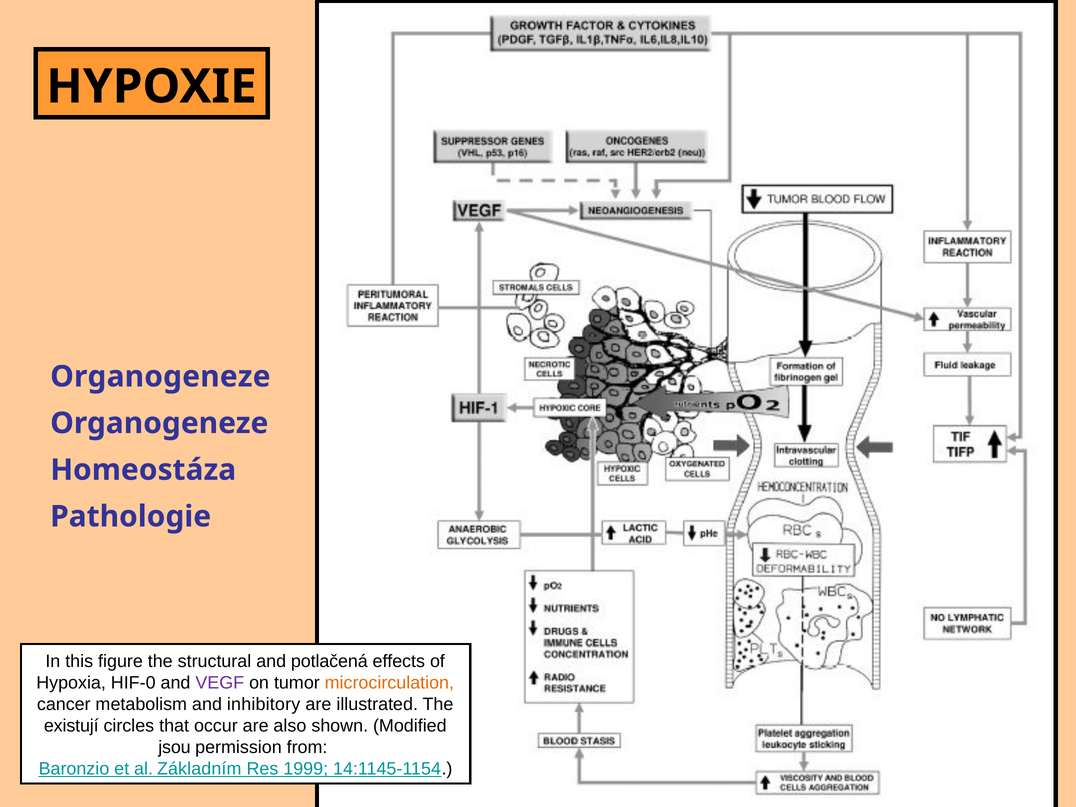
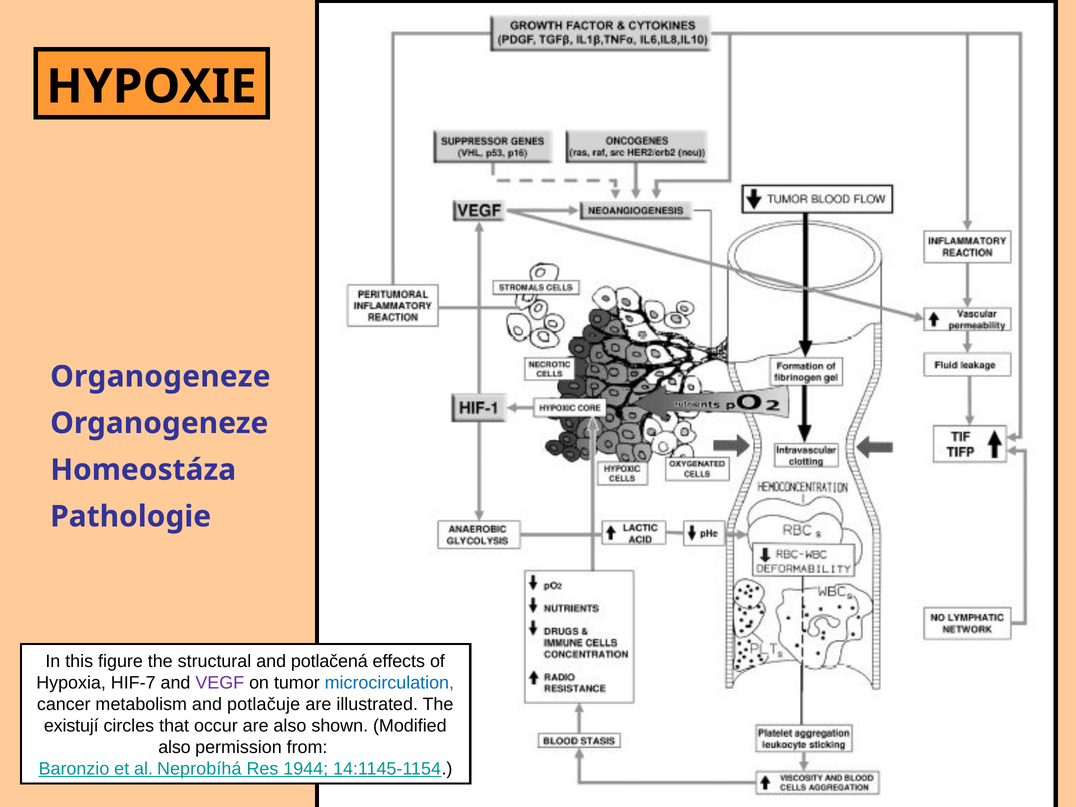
HIF-0: HIF-0 -> HIF-7 (133, 683)
microcirculation colour: orange -> blue (389, 683)
inhibitory: inhibitory -> potlačuje (264, 704)
jsou: jsou -> also (174, 747)
Základním: Základním -> Neprobíhá (199, 769)
1999: 1999 -> 1944 (306, 769)
